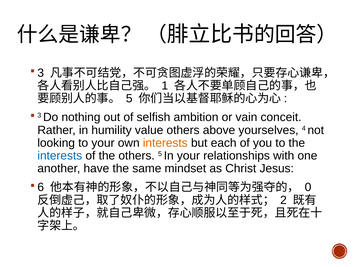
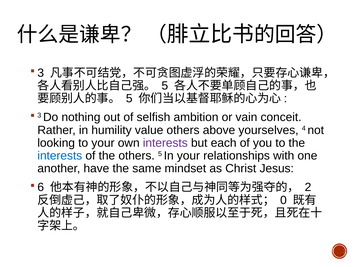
1: 1 -> 5 (165, 86)
interests colour: orange -> purple (165, 143)
0: 0 -> 2 (308, 187)
2: 2 -> 0 (283, 200)
